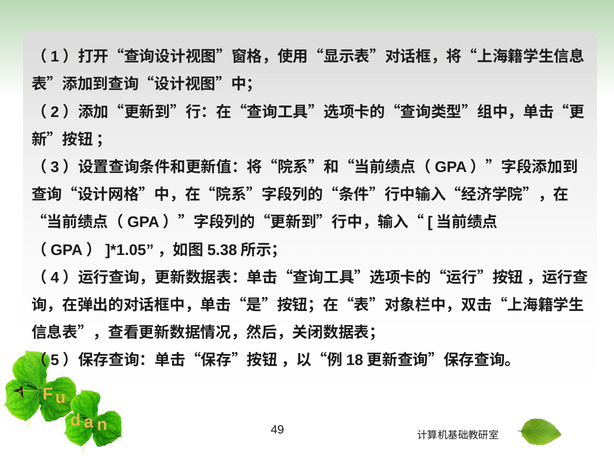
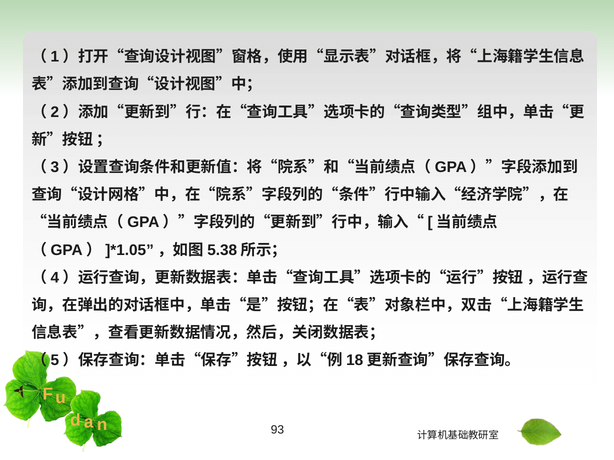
49: 49 -> 93 (277, 430)
